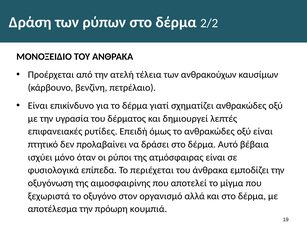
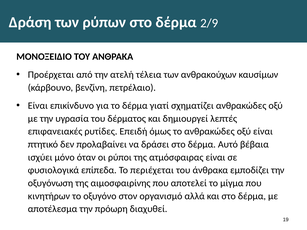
2/2: 2/2 -> 2/9 (209, 23)
ξεχωριστά: ξεχωριστά -> κινητήρων (49, 196)
κουμπιά: κουμπιά -> διαχυθεί (149, 209)
